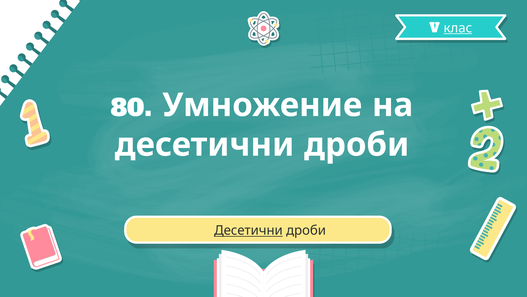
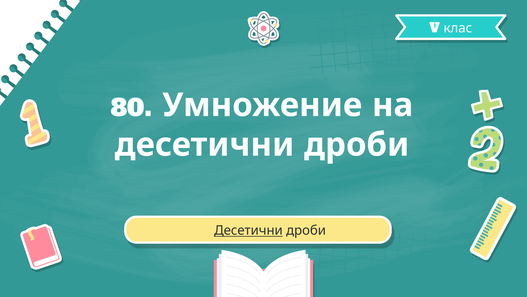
клас underline: present -> none (458, 28)
